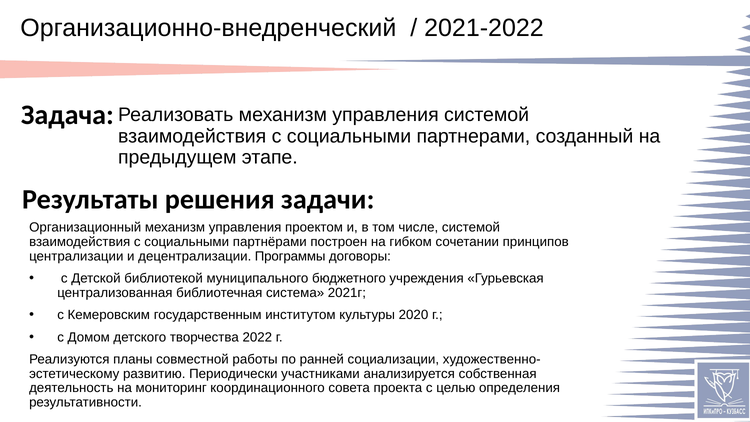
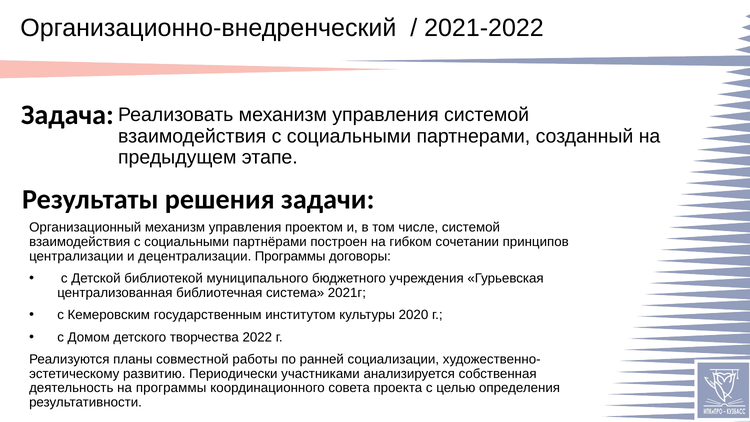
на мониторинг: мониторинг -> программы (171, 388)
